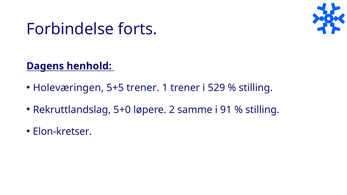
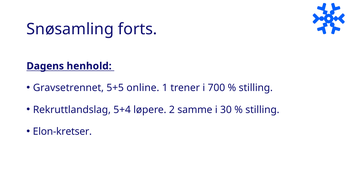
Forbindelse: Forbindelse -> Snøsamling (70, 29)
Holeværingen: Holeværingen -> Gravsetrennet (68, 88)
5+5 trener: trener -> online (143, 88)
529: 529 -> 700 (216, 88)
5+0: 5+0 -> 5+4 (122, 110)
91: 91 -> 30 (226, 110)
